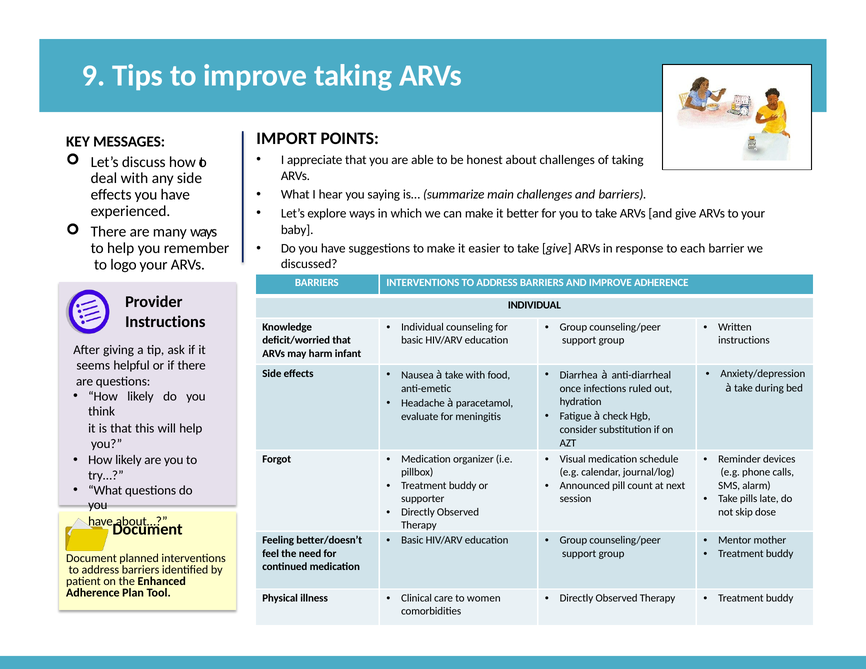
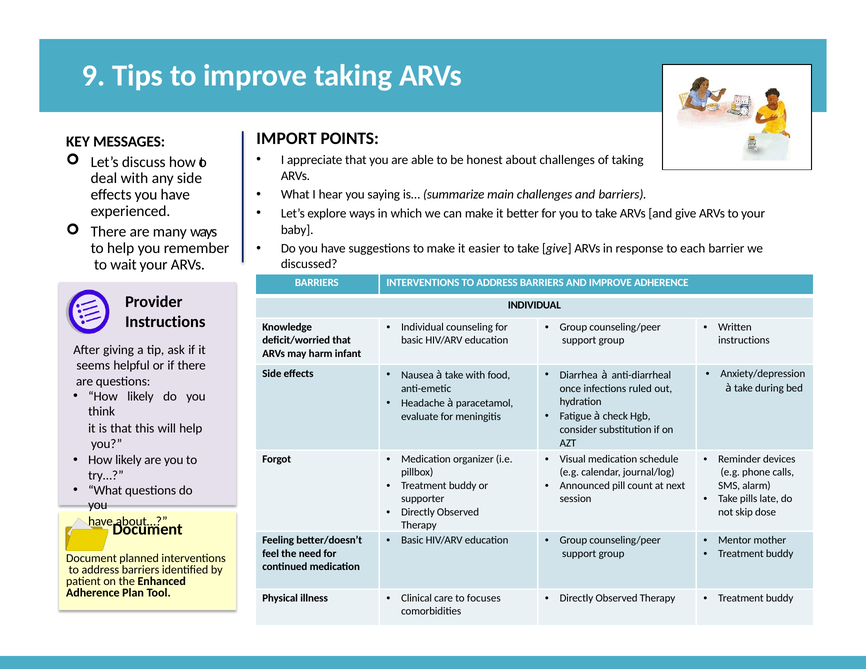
logo: logo -> wait (123, 265)
women: women -> focuses (484, 598)
